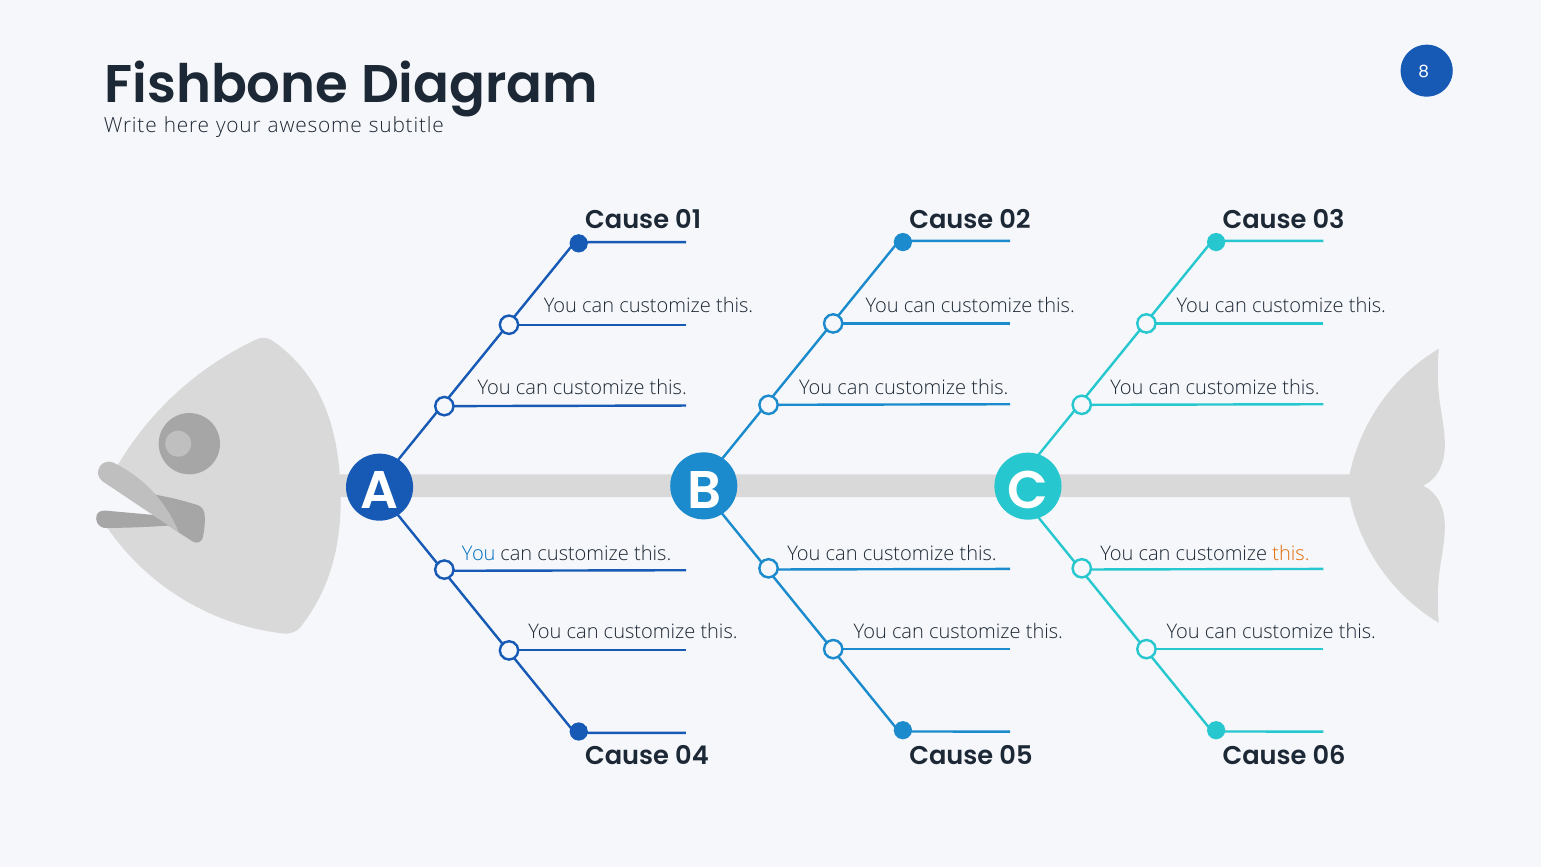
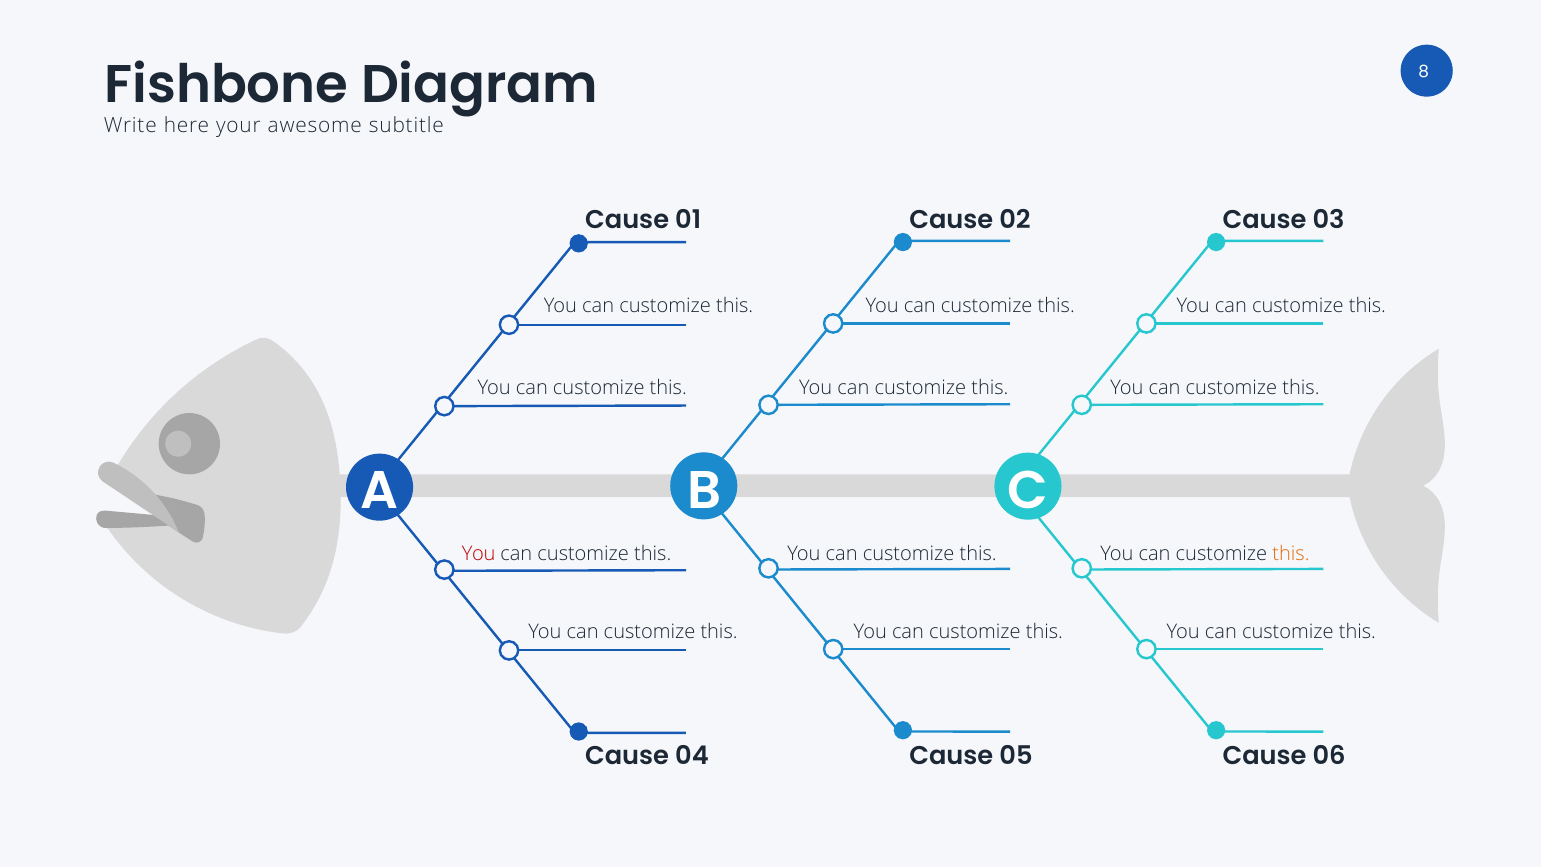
You colour: blue -> red (479, 554)
